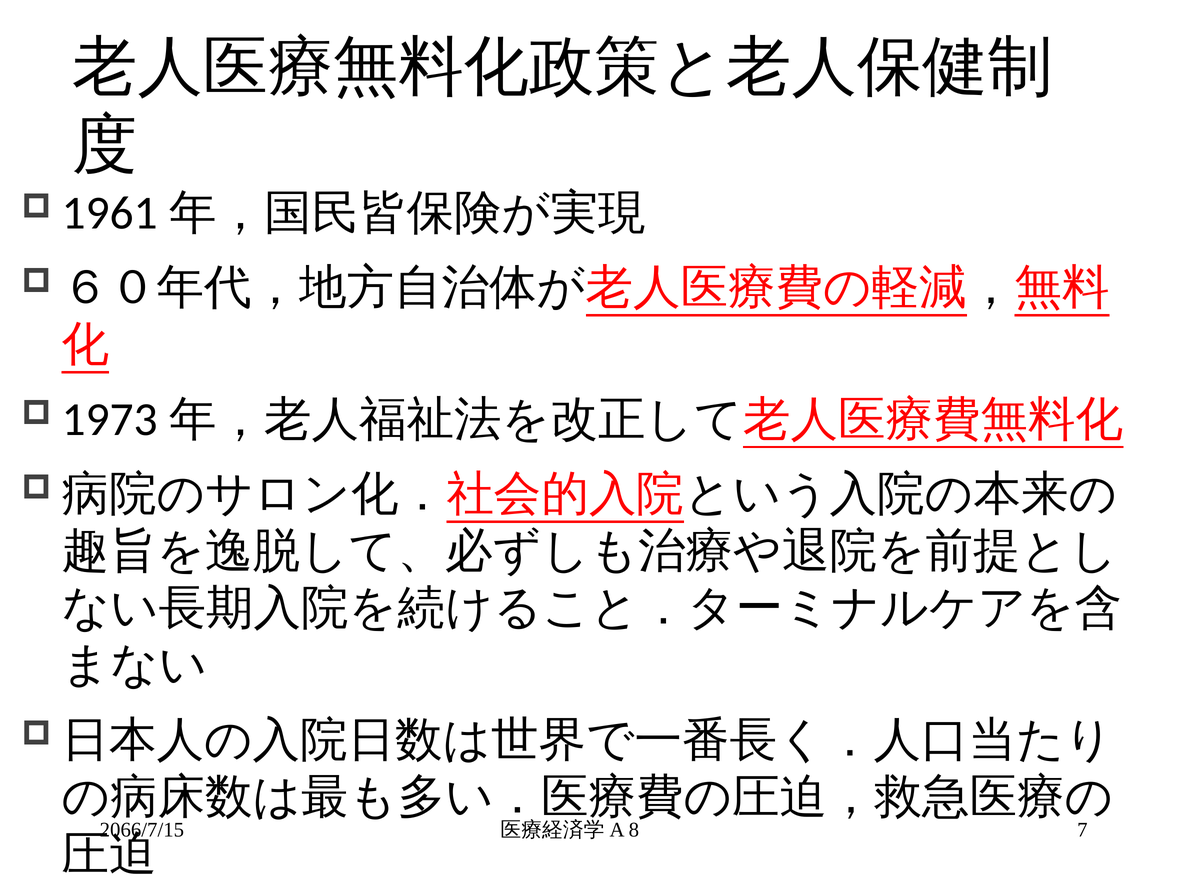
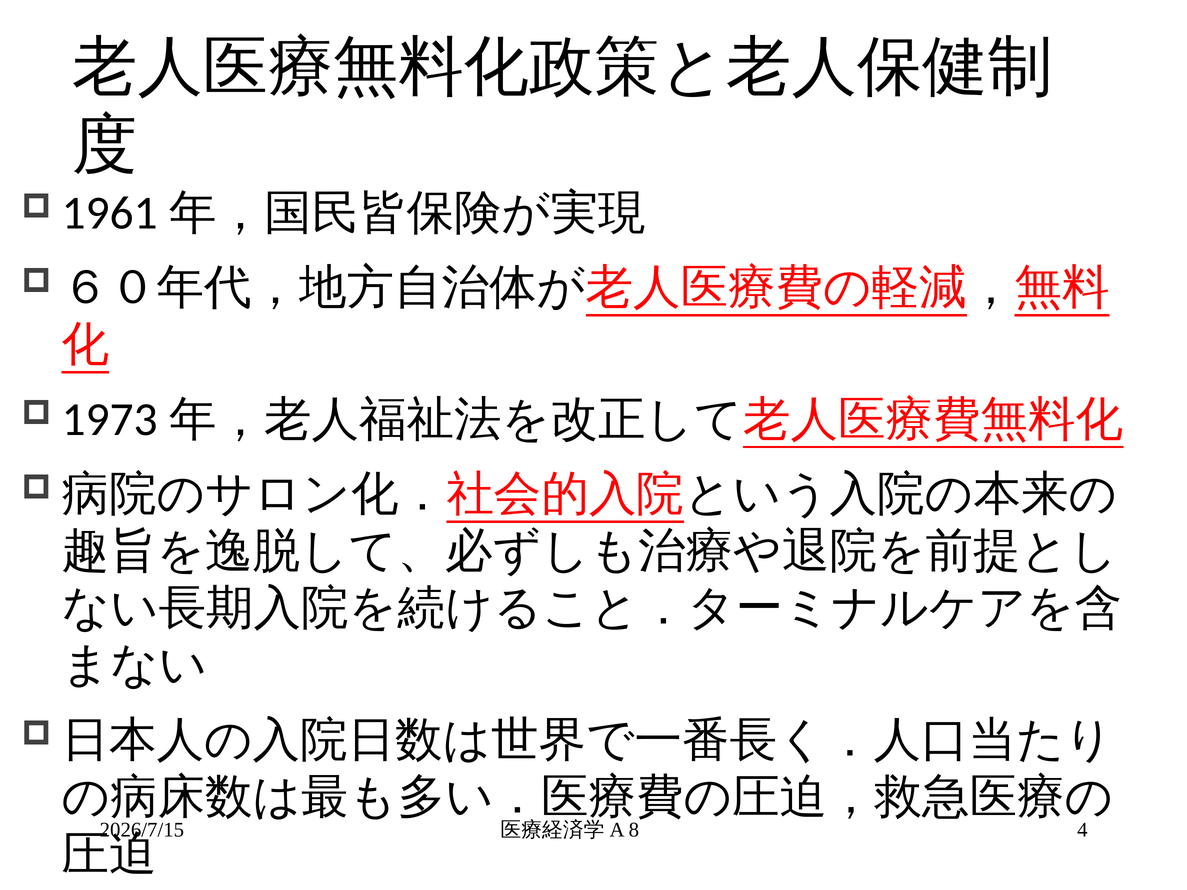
2066/7/15: 2066/7/15 -> 2026/7/15 (142, 830)
7: 7 -> 4 (1082, 830)
